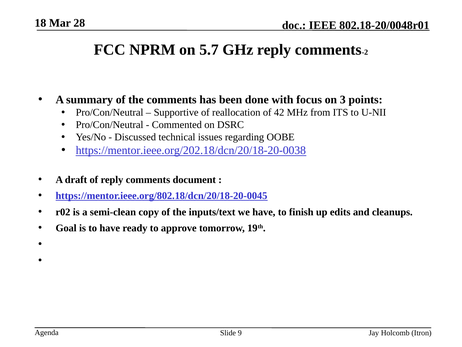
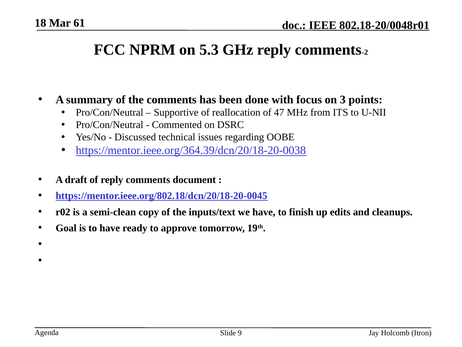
28: 28 -> 61 (79, 23)
5.7: 5.7 -> 5.3 (209, 50)
42: 42 -> 47 (279, 112)
https://mentor.ieee.org/202.18/dcn/20/18-20-0038: https://mentor.ieee.org/202.18/dcn/20/18-20-0038 -> https://mentor.ieee.org/364.39/dcn/20/18-20-0038 (191, 150)
